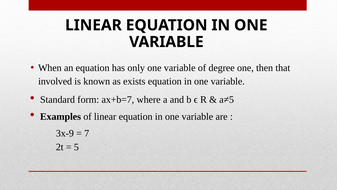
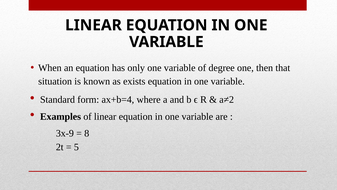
involved: involved -> situation (55, 81)
ax+b=7: ax+b=7 -> ax+b=4 (118, 99)
a≠5: a≠5 -> a≠2 (227, 99)
7: 7 -> 8 (87, 133)
